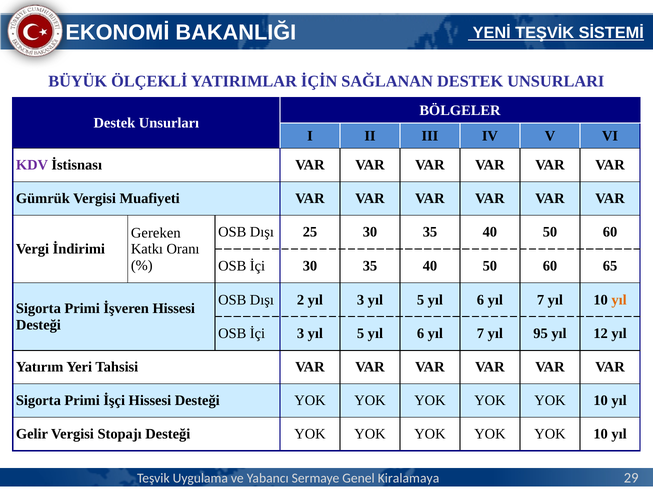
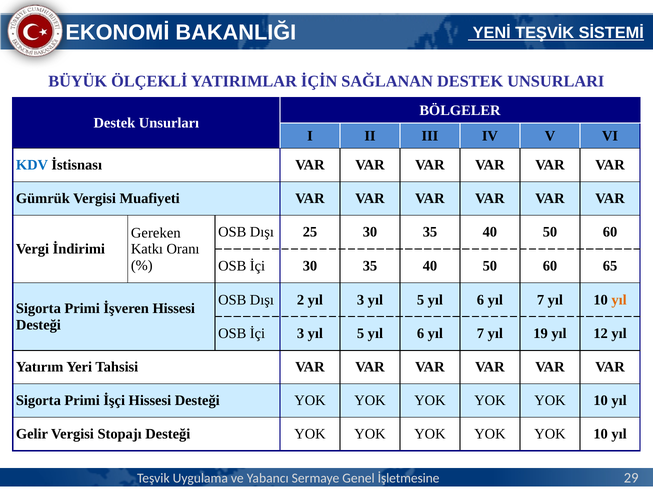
KDV colour: purple -> blue (32, 165)
95: 95 -> 19 (541, 333)
Kiralamaya: Kiralamaya -> İşletmesine (409, 478)
